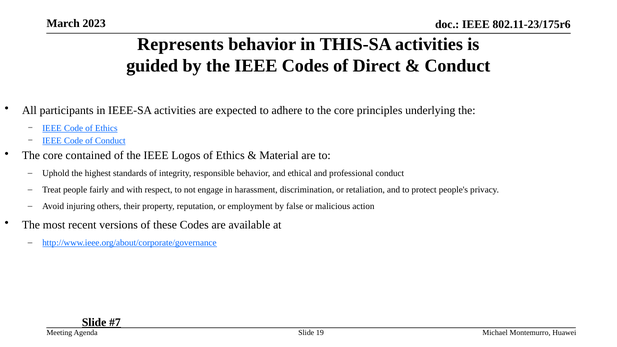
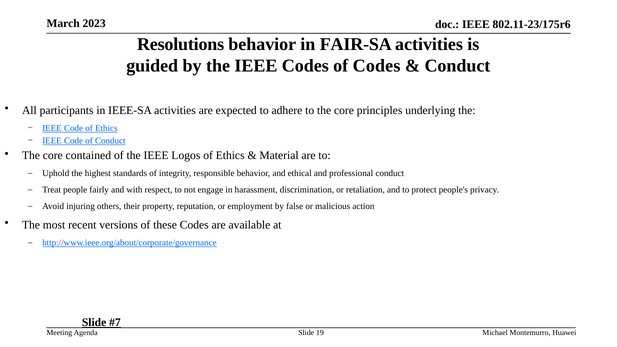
Represents: Represents -> Resolutions (181, 44)
THIS-SA: THIS-SA -> FAIR-SA (356, 44)
of Direct: Direct -> Codes (377, 66)
